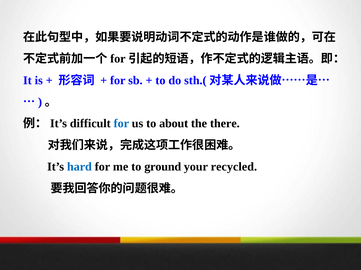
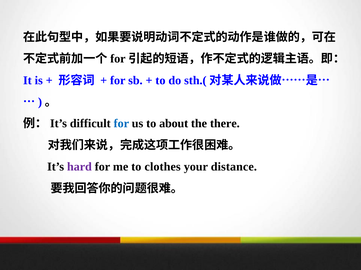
hard colour: blue -> purple (79, 167)
ground: ground -> clothes (163, 167)
recycled: recycled -> distance (234, 167)
